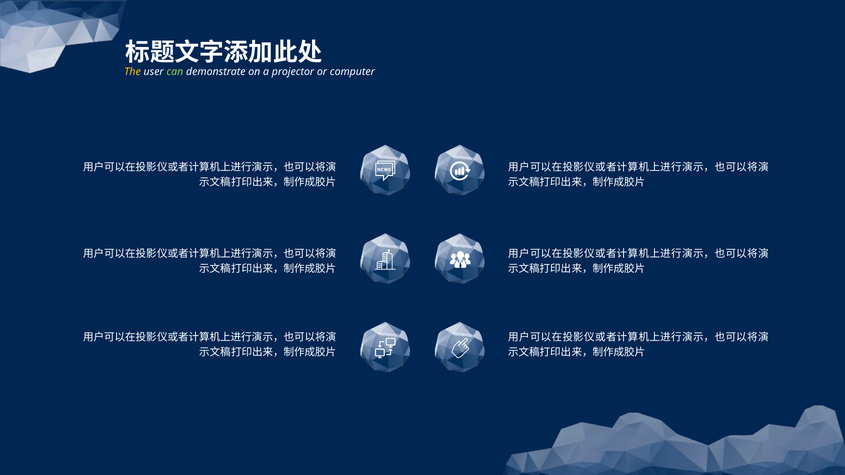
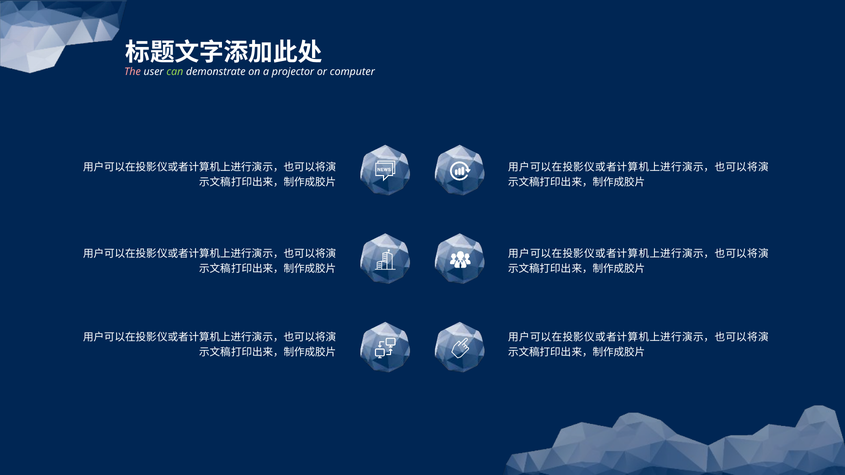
The colour: yellow -> pink (133, 72)
